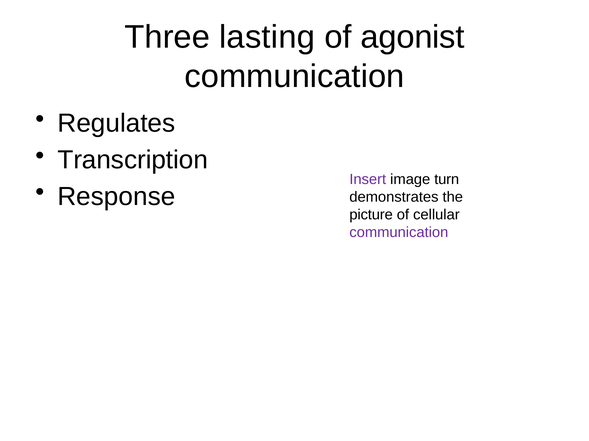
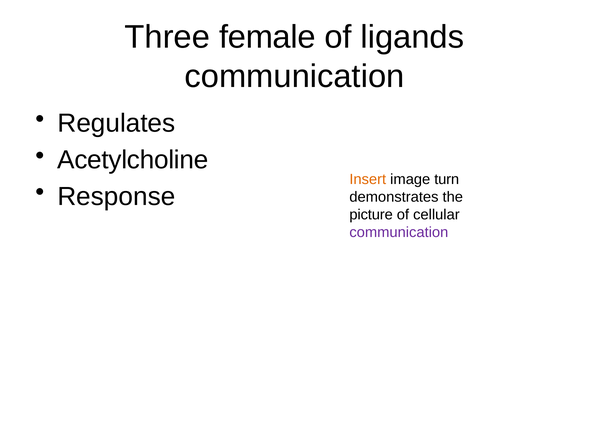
lasting: lasting -> female (267, 37)
agonist: agonist -> ligands (412, 37)
Transcription: Transcription -> Acetylcholine (133, 160)
Insert colour: purple -> orange (368, 180)
